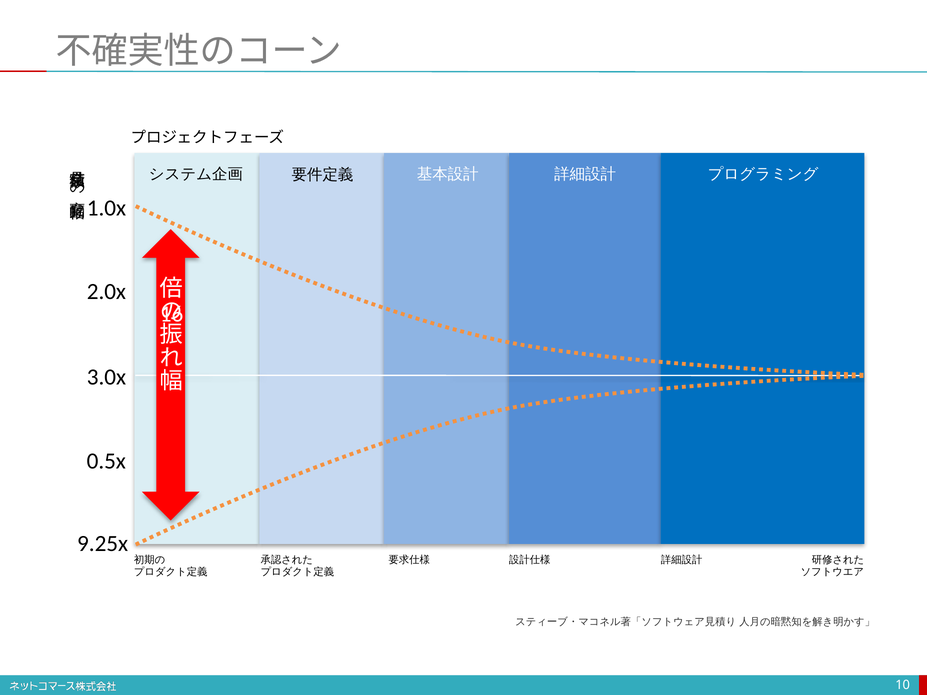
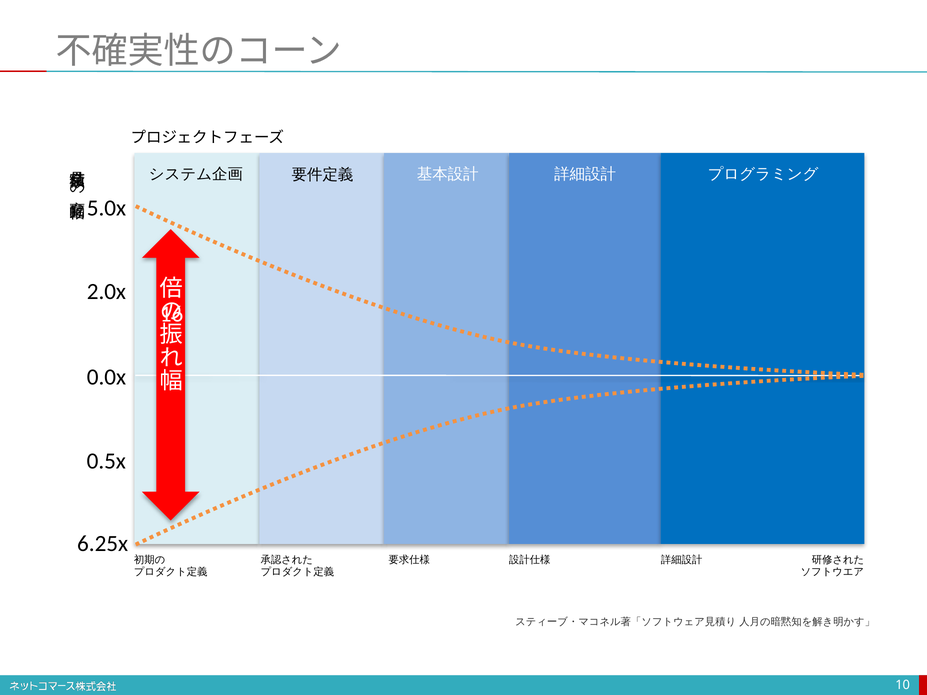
1.0x: 1.0x -> 5.0x (106, 208)
3.0x: 3.0x -> 0.0x (106, 377)
9.25x: 9.25x -> 6.25x (103, 544)
